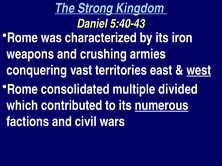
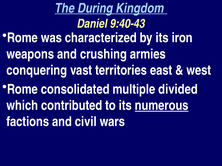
Strong: Strong -> During (95, 8)
5:40-43: 5:40-43 -> 9:40-43 (128, 24)
west underline: present -> none (199, 70)
